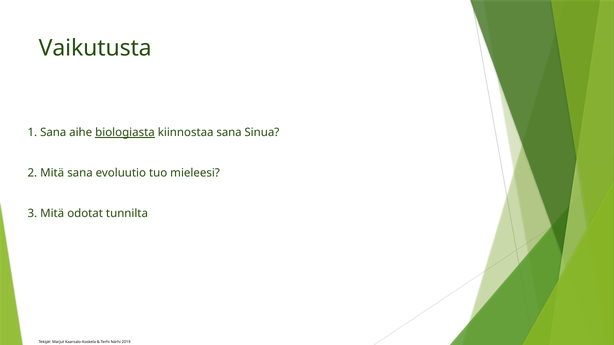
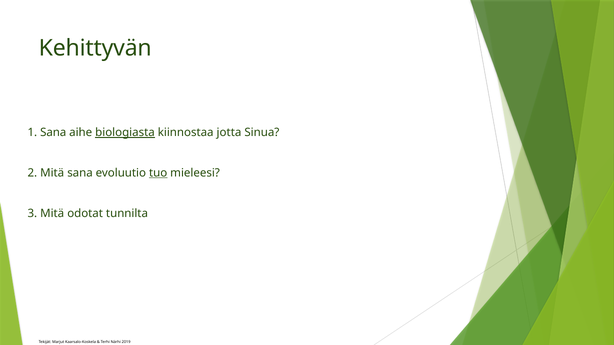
Vaikutusta: Vaikutusta -> Kehittyvän (95, 48)
kiinnostaa sana: sana -> jotta (229, 133)
tuo underline: none -> present (158, 173)
